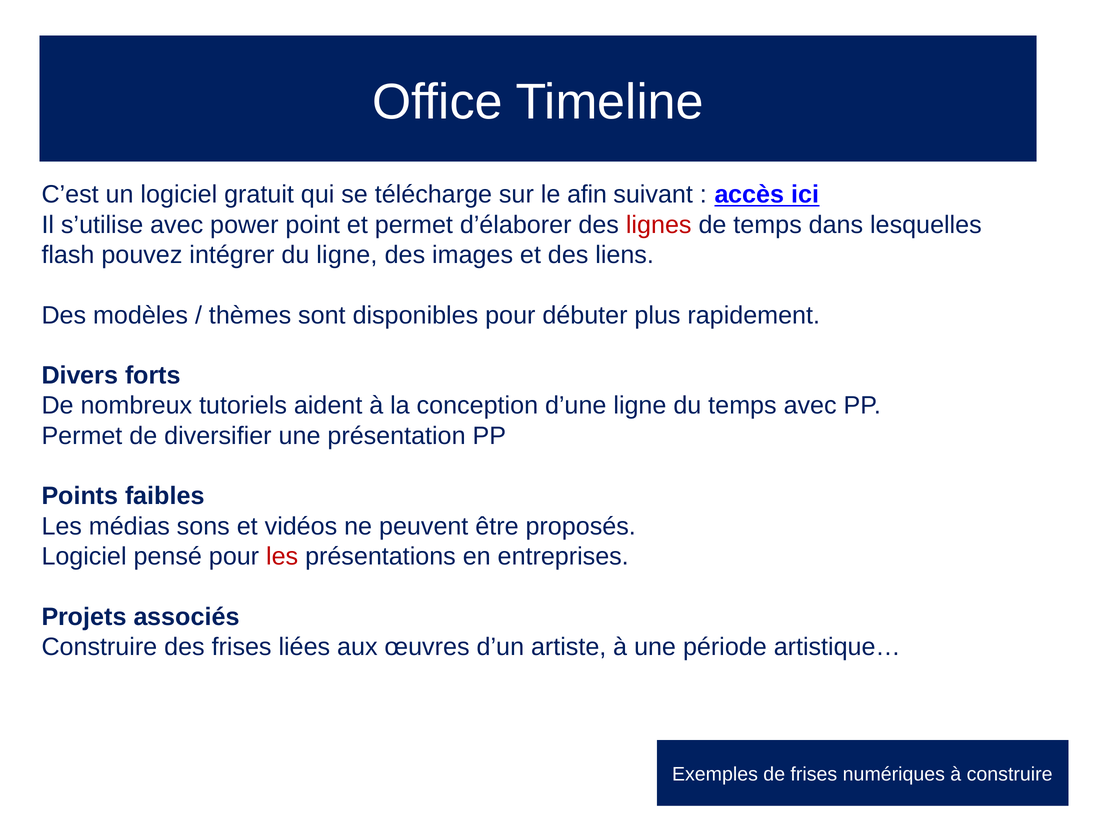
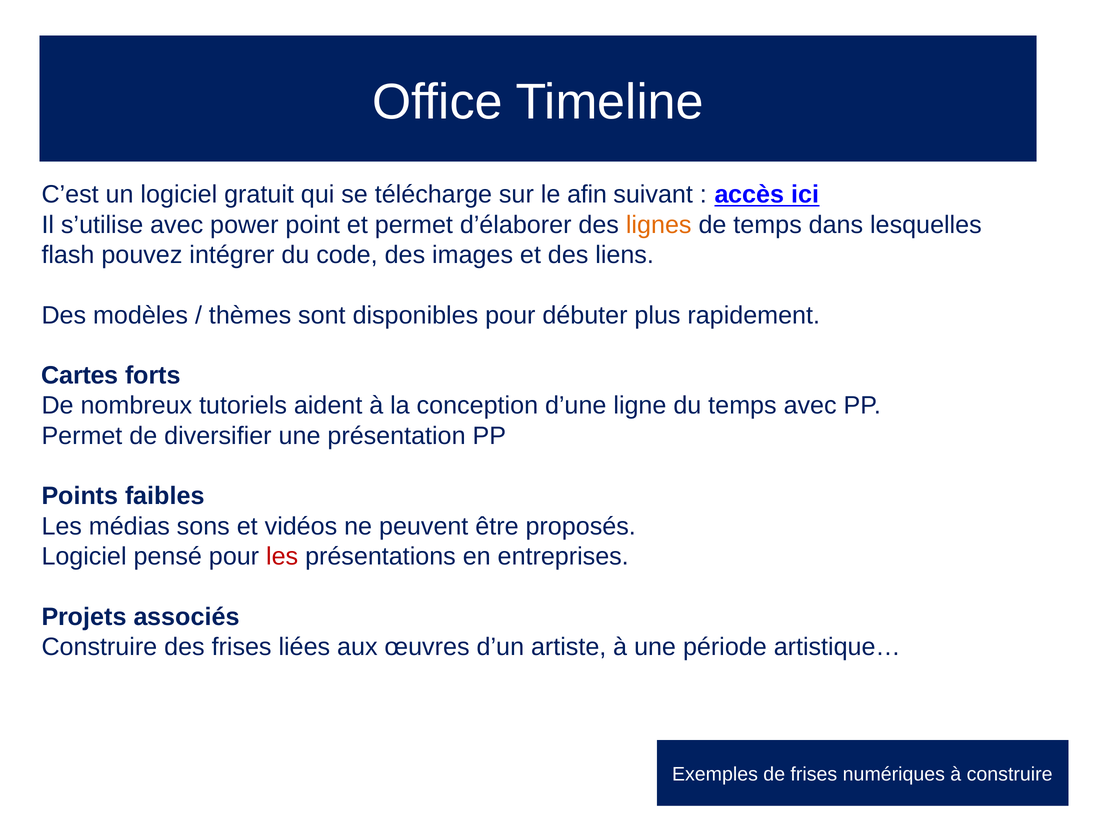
lignes colour: red -> orange (659, 225)
du ligne: ligne -> code (347, 255)
Divers: Divers -> Cartes (80, 375)
